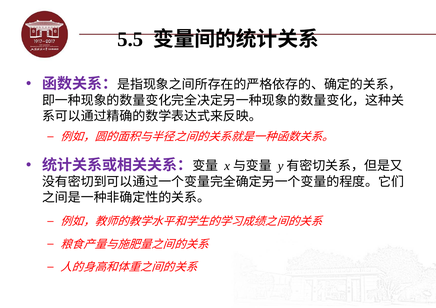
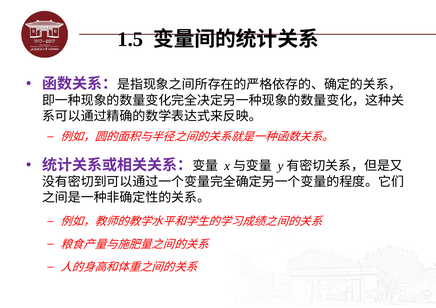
5.5: 5.5 -> 1.5 (130, 39)
